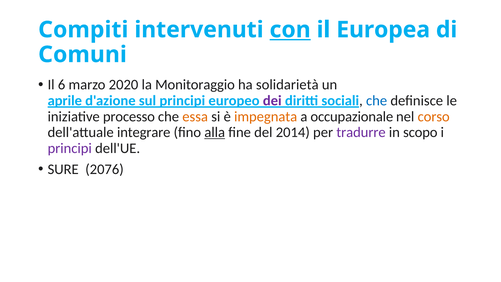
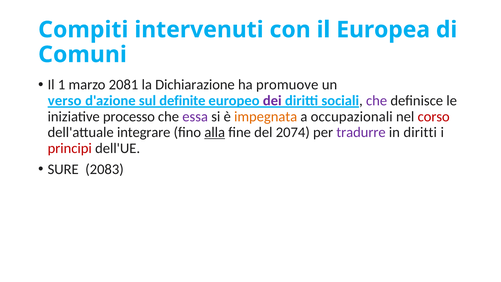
con underline: present -> none (290, 30)
6: 6 -> 1 (62, 85)
2020: 2020 -> 2081 (124, 85)
Monitoraggio: Monitoraggio -> Dichiarazione (195, 85)
solidarietà: solidarietà -> promuove (287, 85)
aprile: aprile -> verso (65, 101)
sul principi: principi -> definite (182, 101)
che colour: blue -> purple (377, 101)
essa colour: orange -> purple (195, 117)
occupazionale: occupazionale -> occupazionali (352, 117)
corso colour: orange -> red (434, 117)
2014: 2014 -> 2074 (293, 132)
in scopo: scopo -> diritti (420, 132)
principi colour: purple -> red (70, 148)
2076: 2076 -> 2083 (104, 169)
